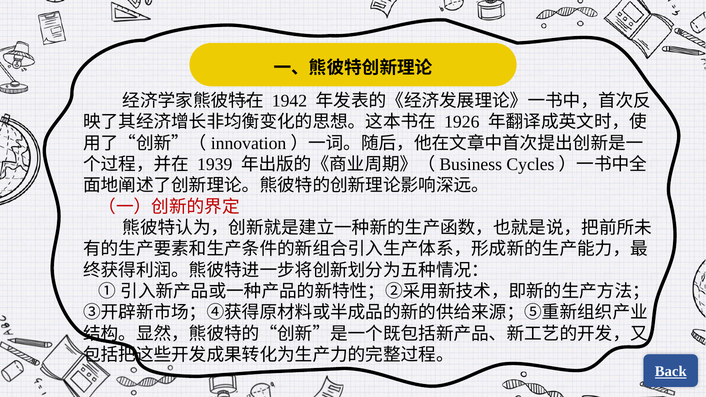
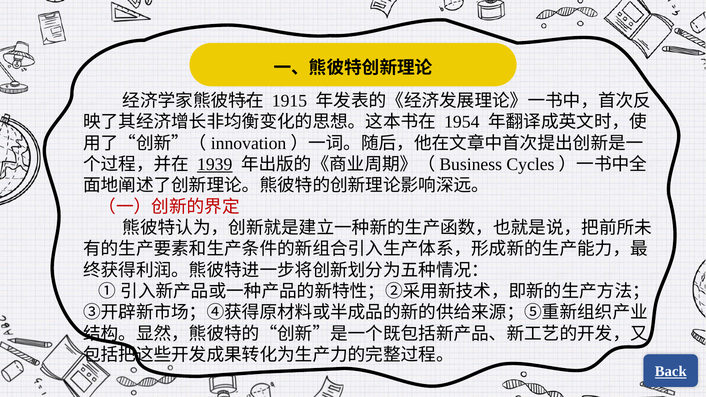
1942: 1942 -> 1915 (289, 101)
1926: 1926 -> 1954 (462, 122)
1939 underline: none -> present (215, 164)
